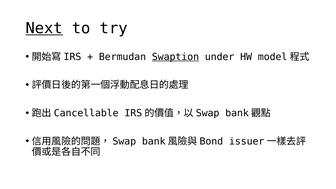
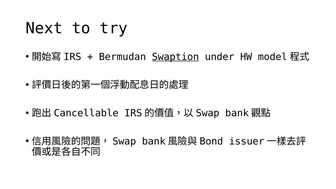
Next underline: present -> none (44, 28)
